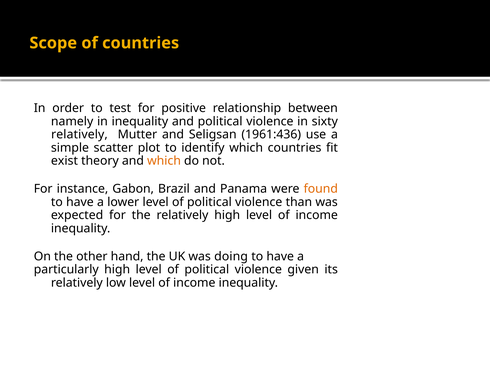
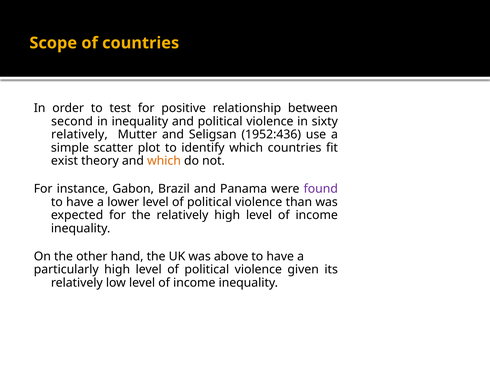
namely: namely -> second (72, 121)
1961:436: 1961:436 -> 1952:436 (271, 135)
found colour: orange -> purple (321, 189)
doing: doing -> above (231, 257)
